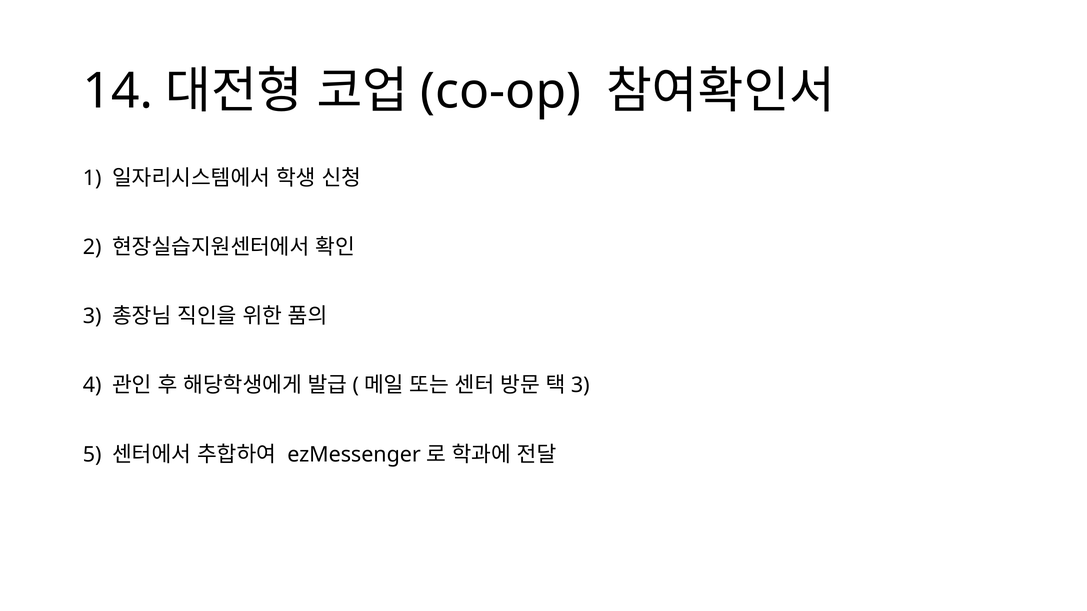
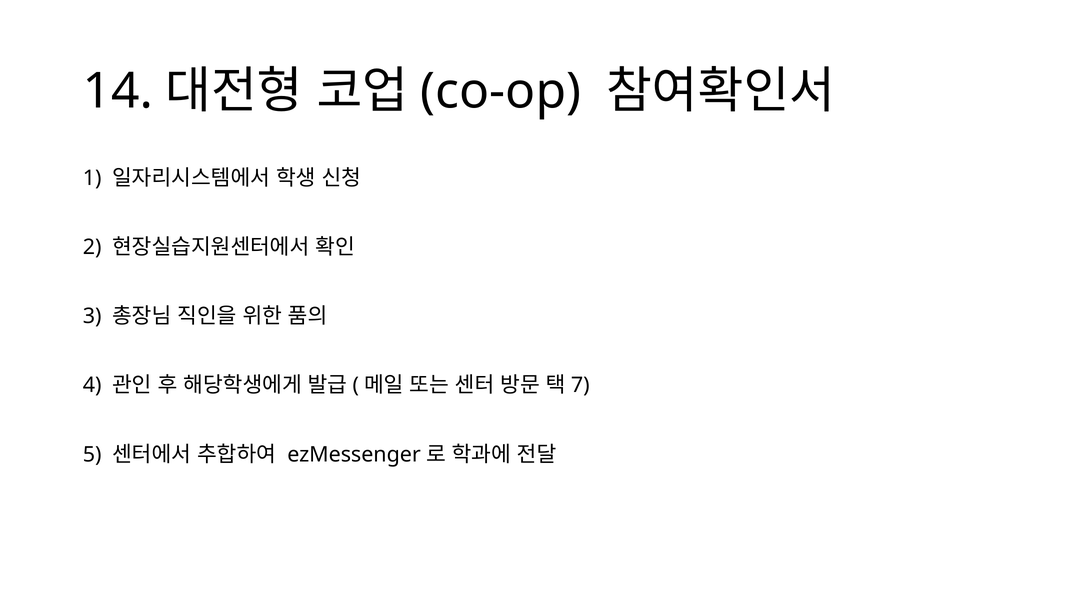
3: 3 -> 7 (580, 386)
